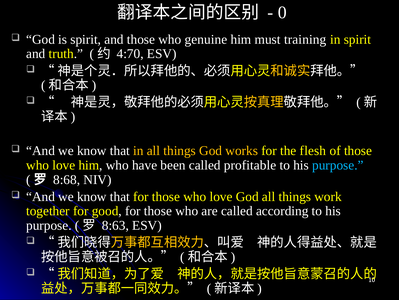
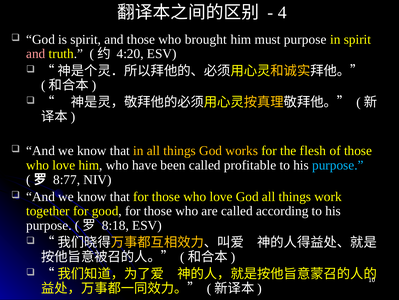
0: 0 -> 4 (282, 12)
genuine: genuine -> brought (206, 39)
must training: training -> purpose (305, 39)
and colour: white -> pink (36, 54)
4:70: 4:70 -> 4:20 (130, 54)
8:68: 8:68 -> 8:77 (67, 179)
8:63: 8:63 -> 8:18 (115, 225)
